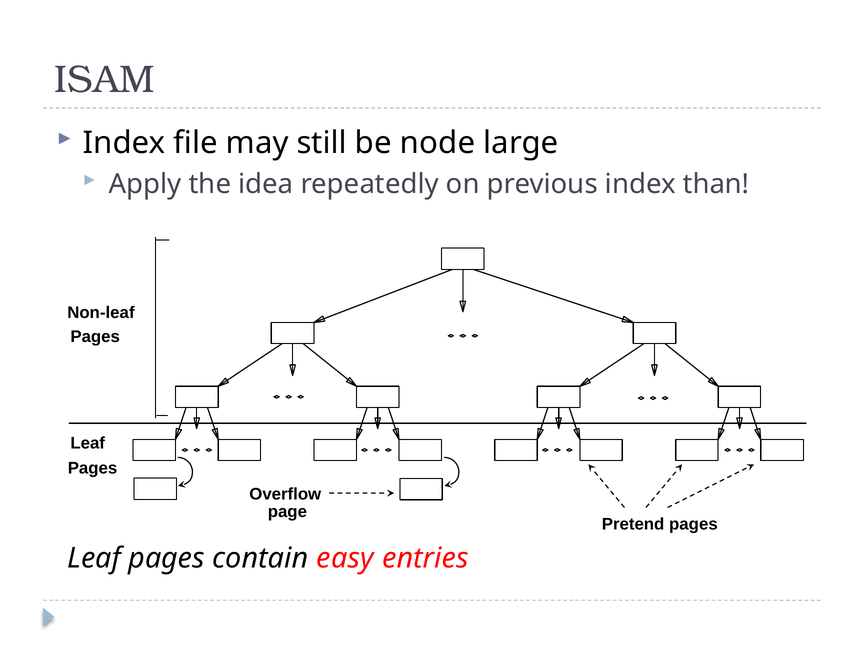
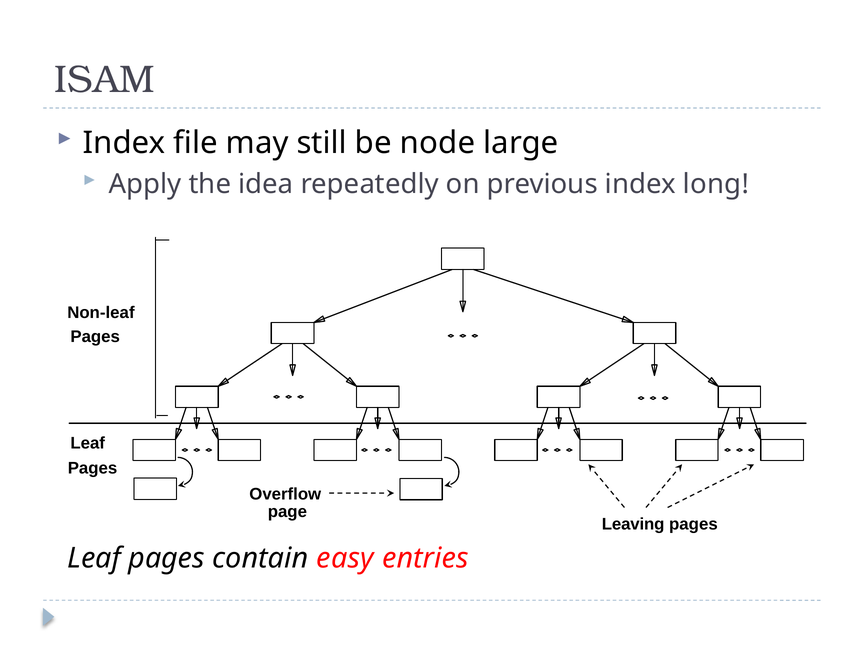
than: than -> long (716, 184)
Pretend: Pretend -> Leaving (633, 524)
